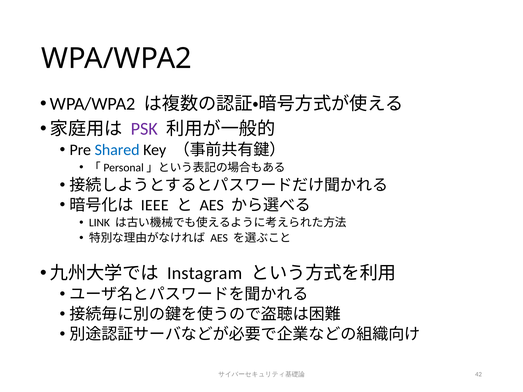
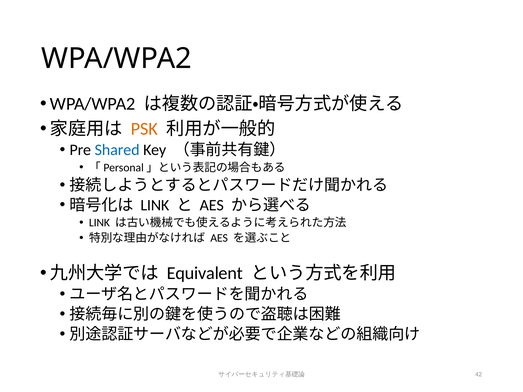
PSK colour: purple -> orange (144, 129)
IEEE: IEEE -> LINK (155, 205)
Instagram: Instagram -> Equivalent (205, 273)
